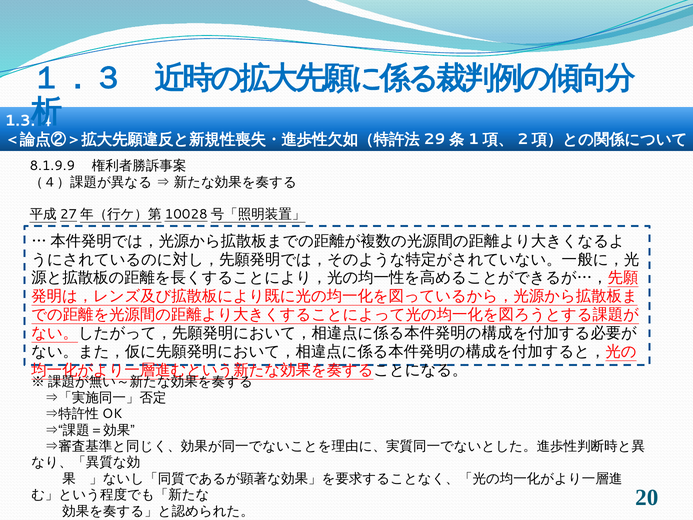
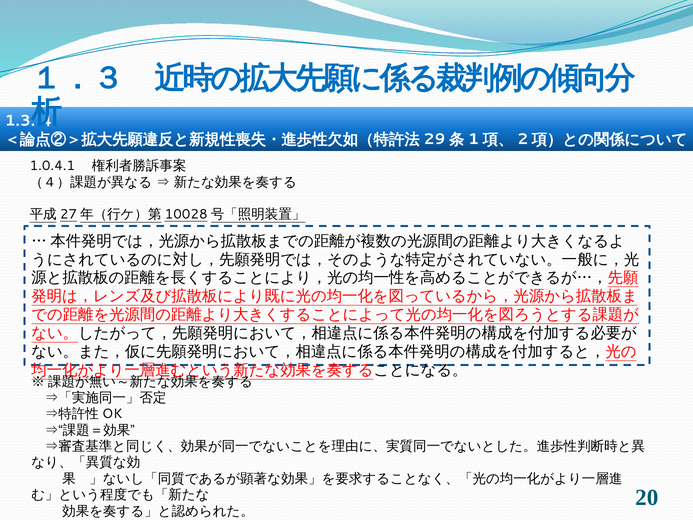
8.1.9.9: 8.1.9.9 -> 1.0.4.1 (52, 166)
